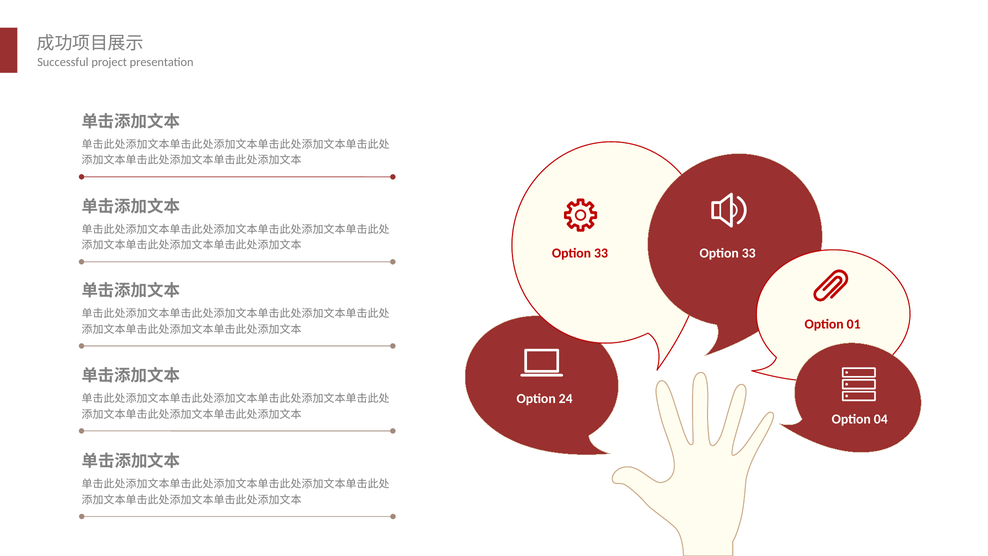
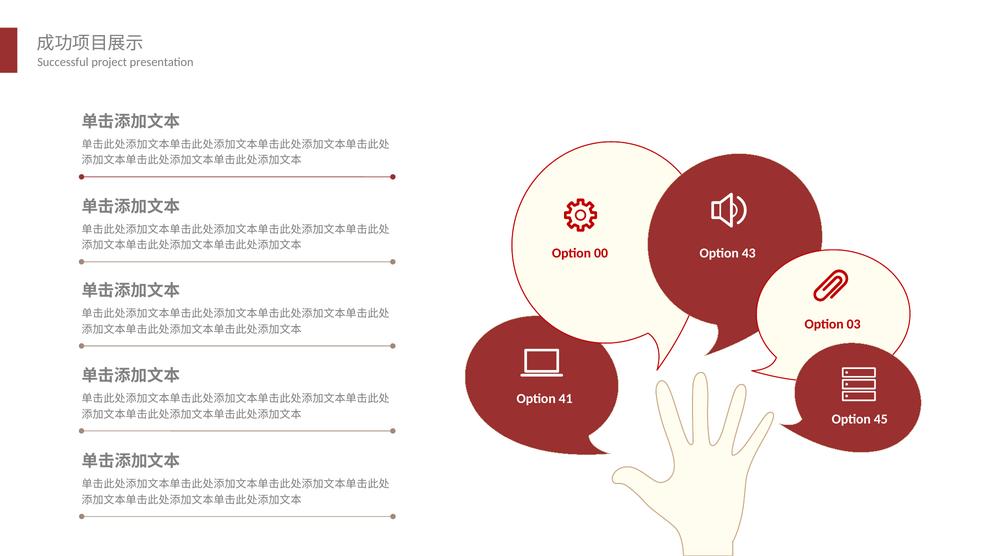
33: 33 -> 00 (601, 253)
33: 33 -> 43 (749, 253)
01: 01 -> 03 (854, 324)
24: 24 -> 41 (566, 399)
04: 04 -> 45 (881, 419)
